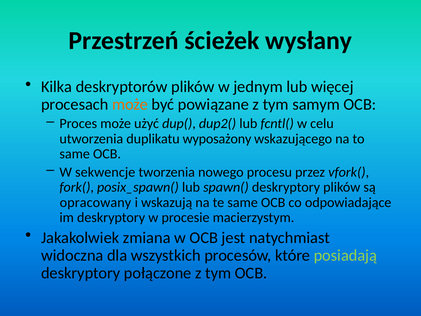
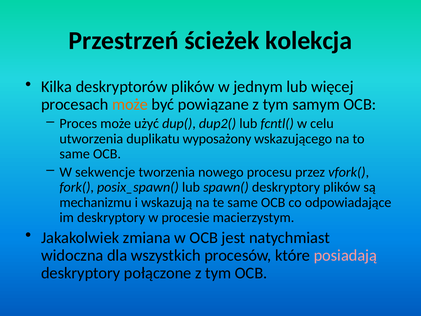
wysłany: wysłany -> kolekcja (309, 41)
opracowany: opracowany -> mechanizmu (96, 202)
posiadają colour: light green -> pink (345, 255)
